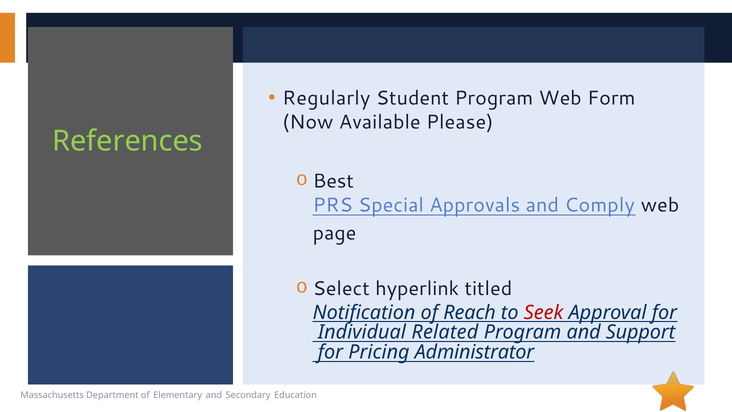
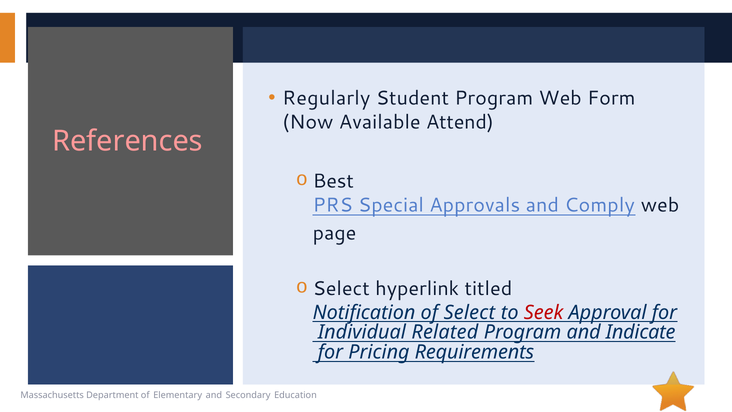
Please: Please -> Attend (460, 122)
References colour: light green -> pink (127, 141)
of Reach: Reach -> Select (469, 312)
Support: Support -> Indicate (641, 332)
Administrator: Administrator -> Requirements (474, 352)
